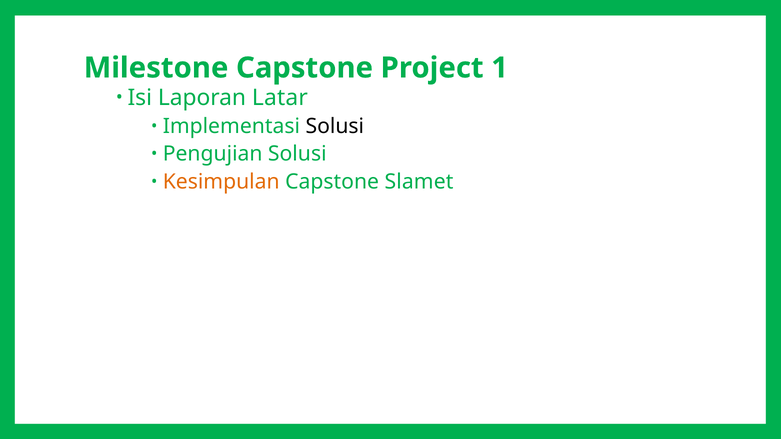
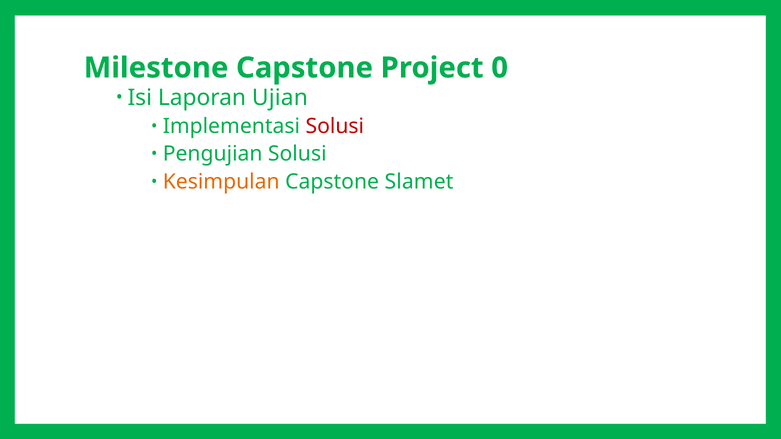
1: 1 -> 0 (500, 68)
Latar: Latar -> Ujian (280, 98)
Solusi colour: black -> red (335, 126)
